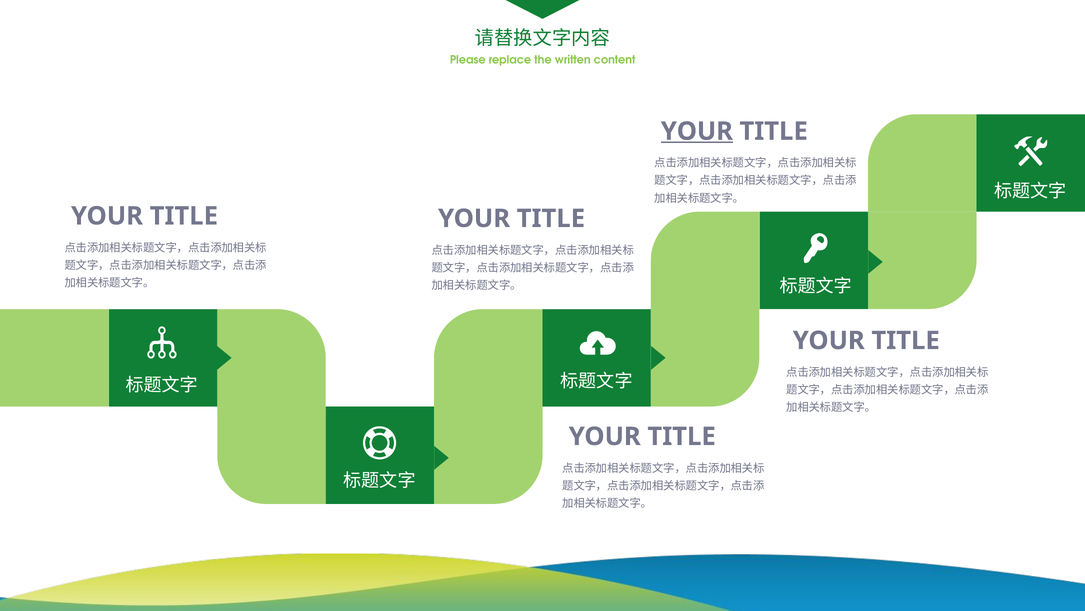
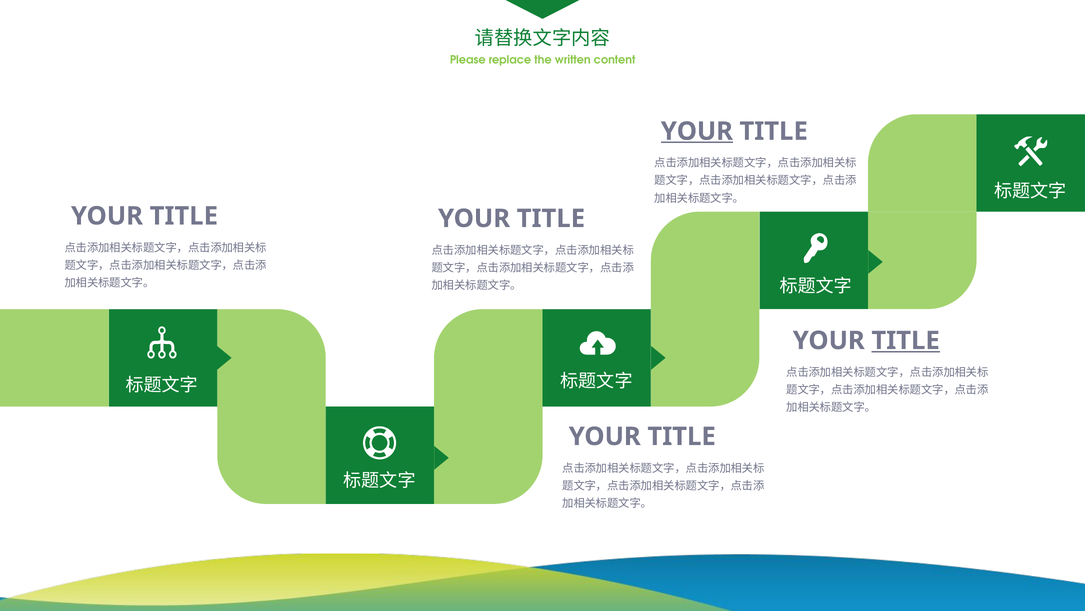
TITLE underline: none -> present (906, 340)
